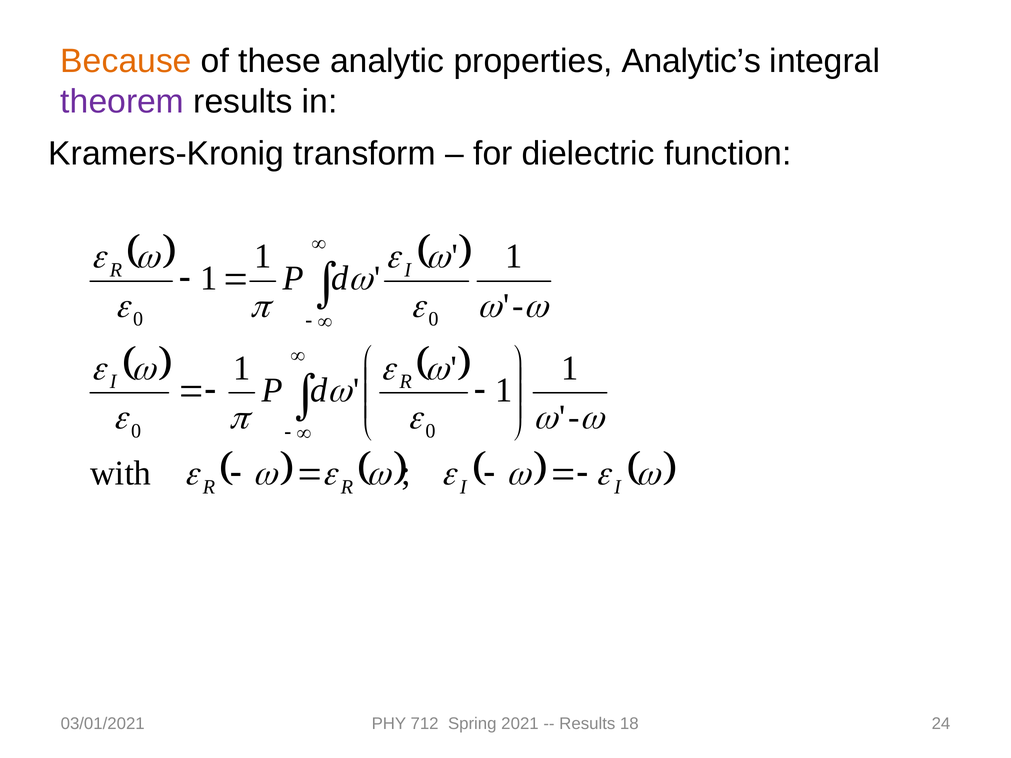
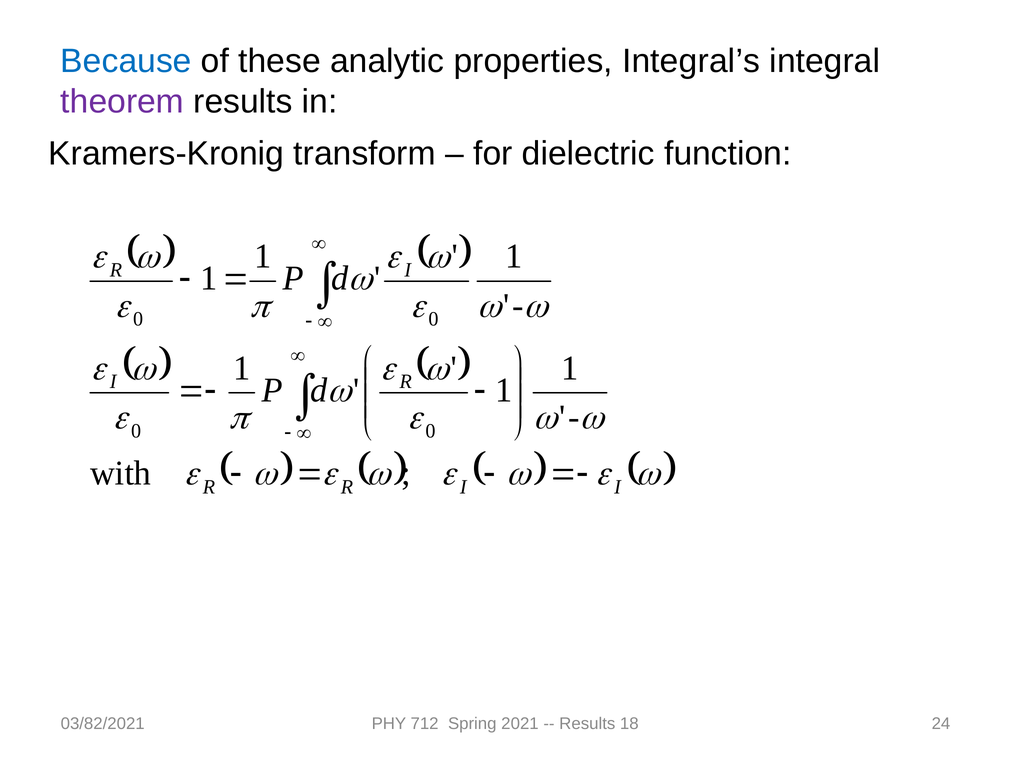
Because colour: orange -> blue (126, 61)
Analytic’s: Analytic’s -> Integral’s (691, 61)
03/01/2021: 03/01/2021 -> 03/82/2021 (103, 724)
